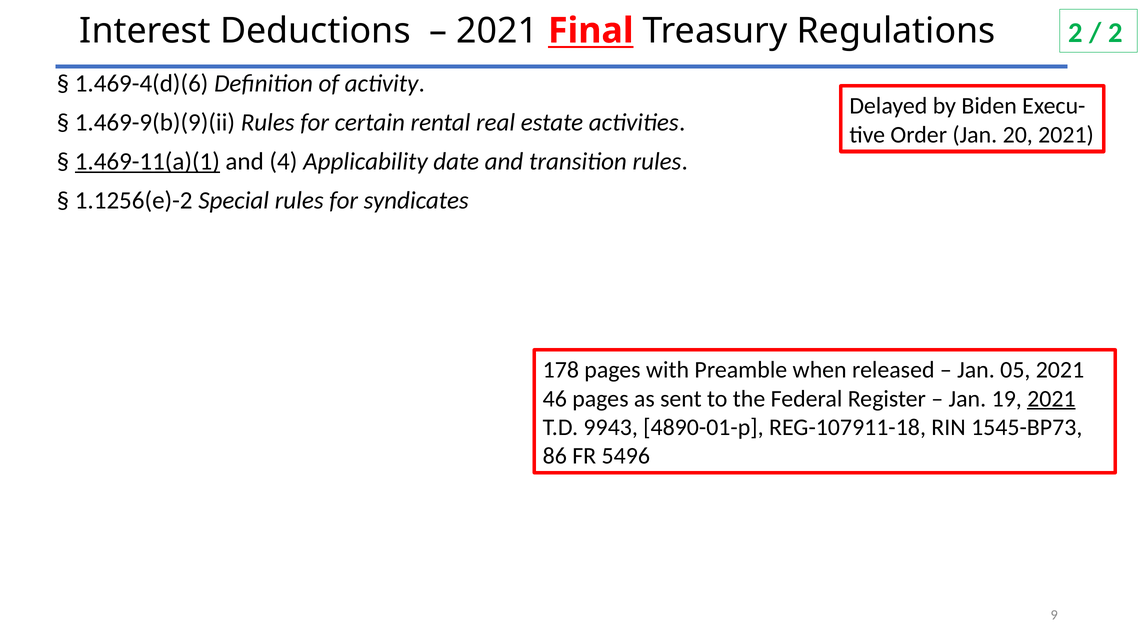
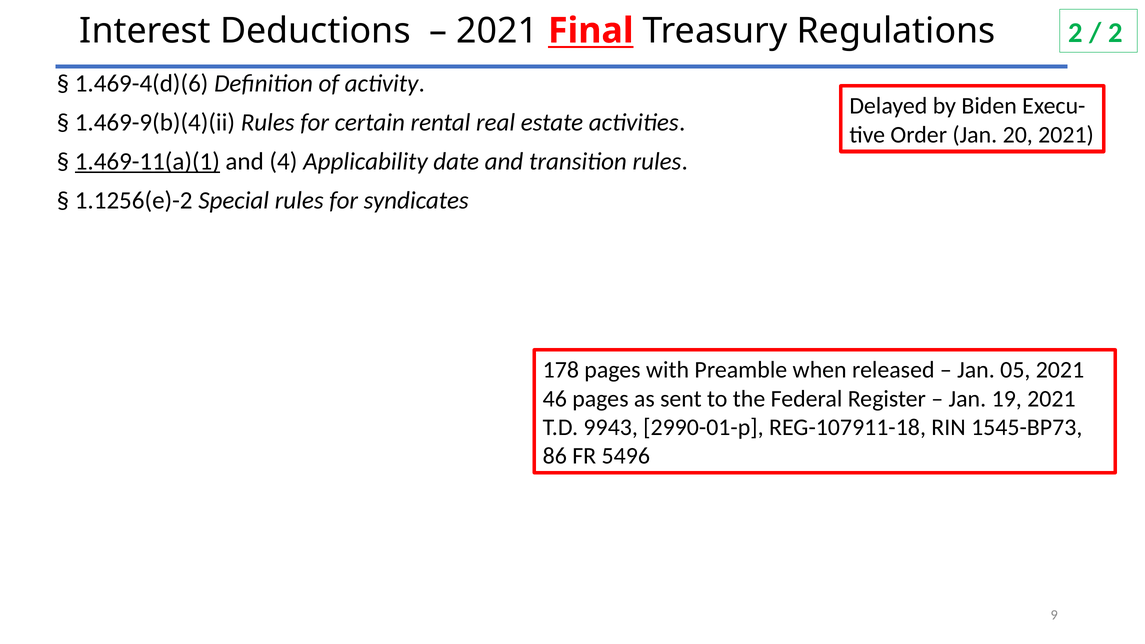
1.469-9(b)(9)(ii: 1.469-9(b)(9)(ii -> 1.469-9(b)(4)(ii (155, 122)
2021 underline: present -> none (1051, 399)
4890-01-p: 4890-01-p -> 2990-01-p (703, 427)
